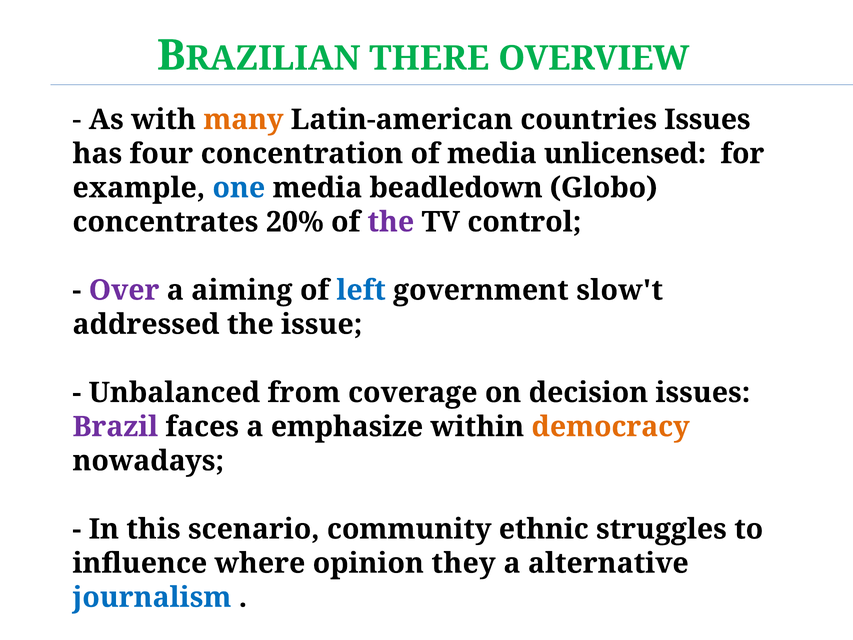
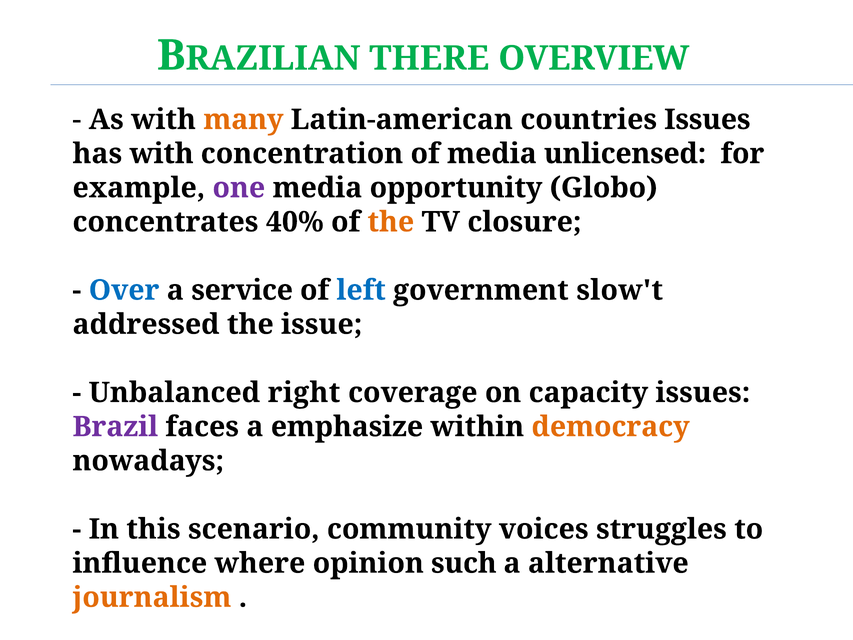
has four: four -> with (162, 154)
one colour: blue -> purple (239, 188)
beadledown: beadledown -> opportunity (456, 188)
20%: 20% -> 40% (295, 222)
the colour: purple -> orange (391, 222)
control: control -> closure (524, 222)
Over colour: purple -> blue (124, 290)
aiming: aiming -> service (242, 290)
from: from -> right (304, 393)
decision: decision -> capacity (588, 393)
ethnic: ethnic -> voices (544, 529)
they: they -> such (464, 563)
journalism colour: blue -> orange (152, 597)
